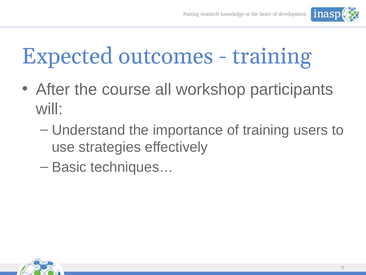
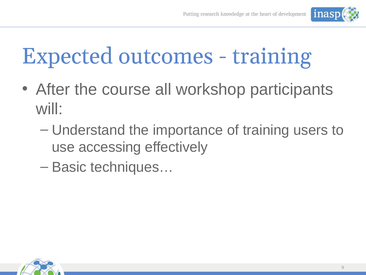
strategies: strategies -> accessing (110, 147)
